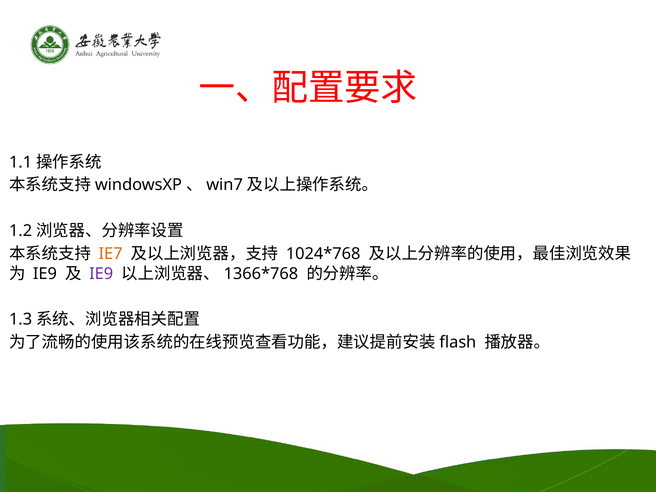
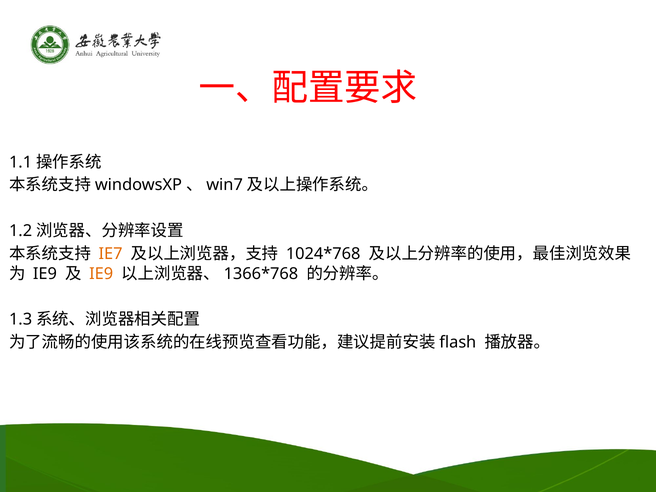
IE9 colour: purple -> orange (101, 274)
